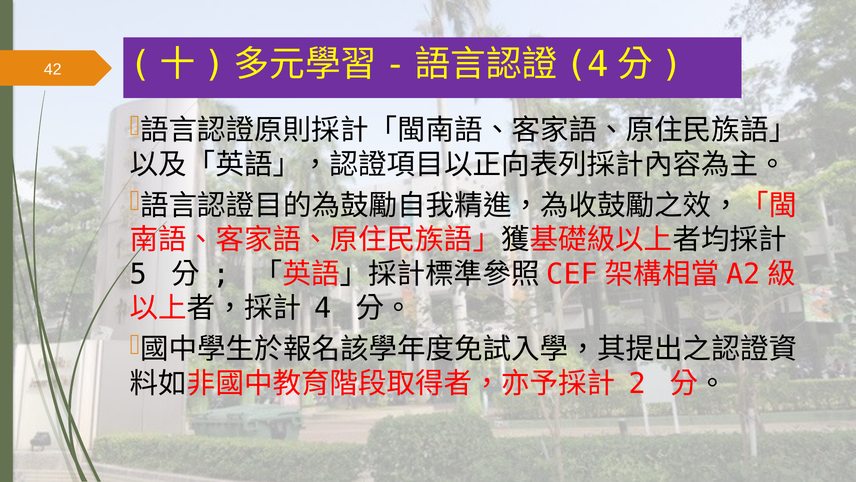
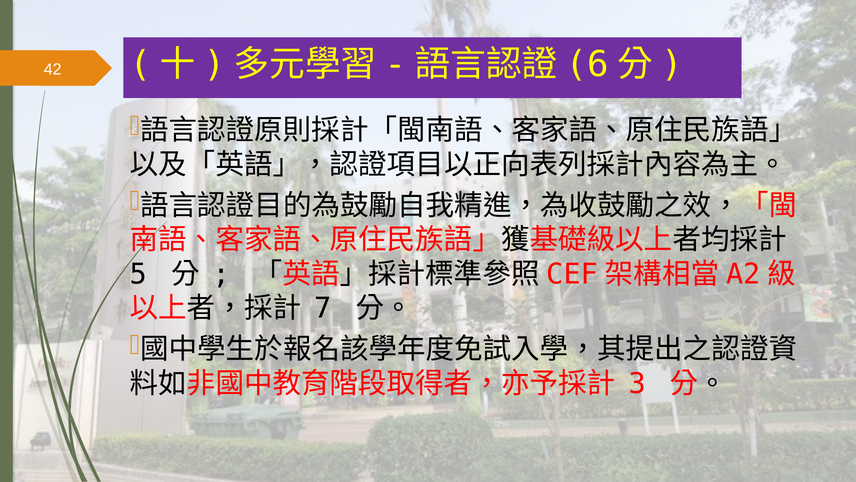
4: 4 -> 6 (587, 64)
4: 4 -> 7 (323, 308)
2: 2 -> 3 (637, 383)
